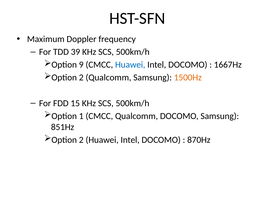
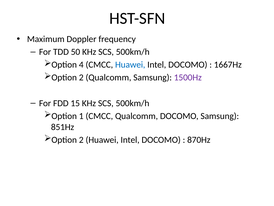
39: 39 -> 50 (75, 52)
9: 9 -> 4 (81, 65)
1500Hz colour: orange -> purple (188, 77)
